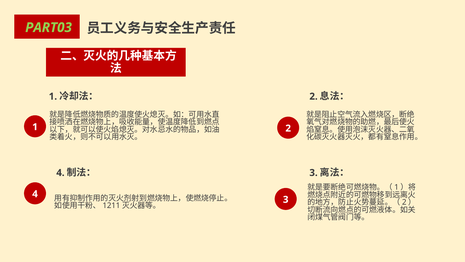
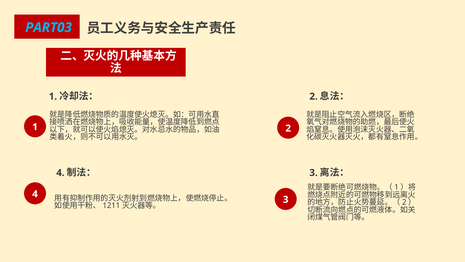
PART03 colour: light green -> light blue (49, 27)
